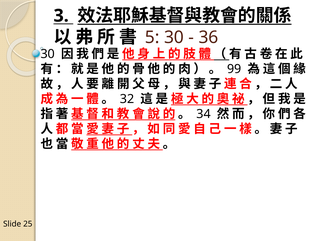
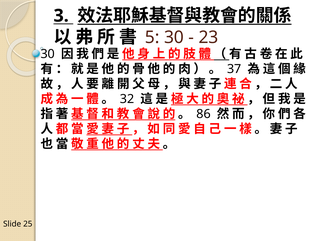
36: 36 -> 23 (208, 37)
99: 99 -> 37 (234, 69)
34: 34 -> 86 (204, 114)
